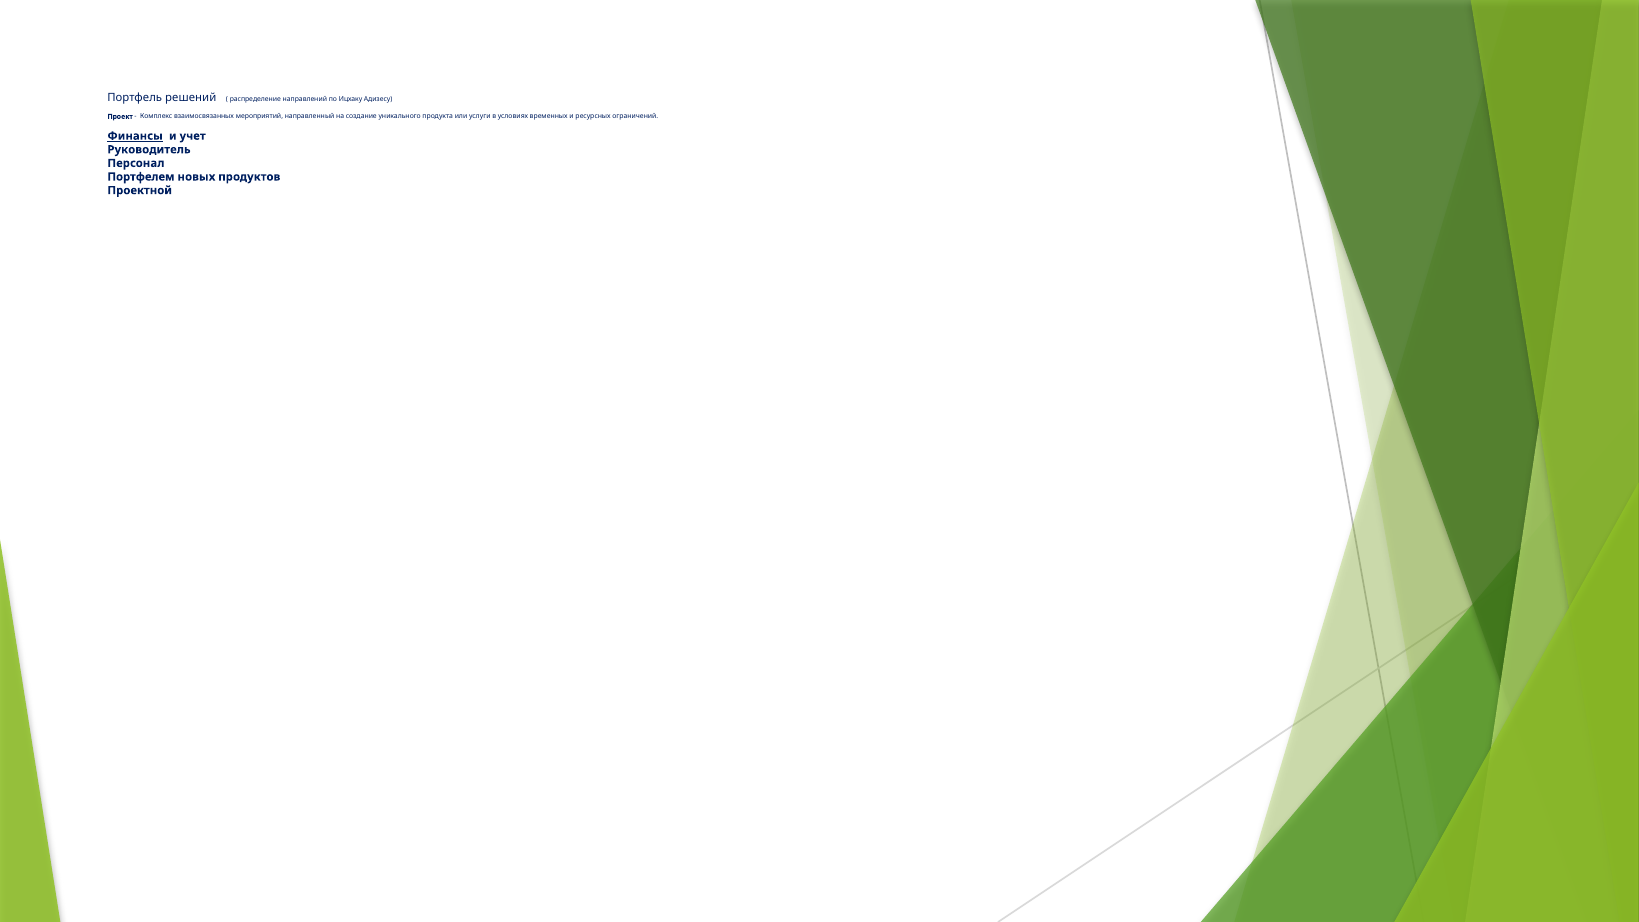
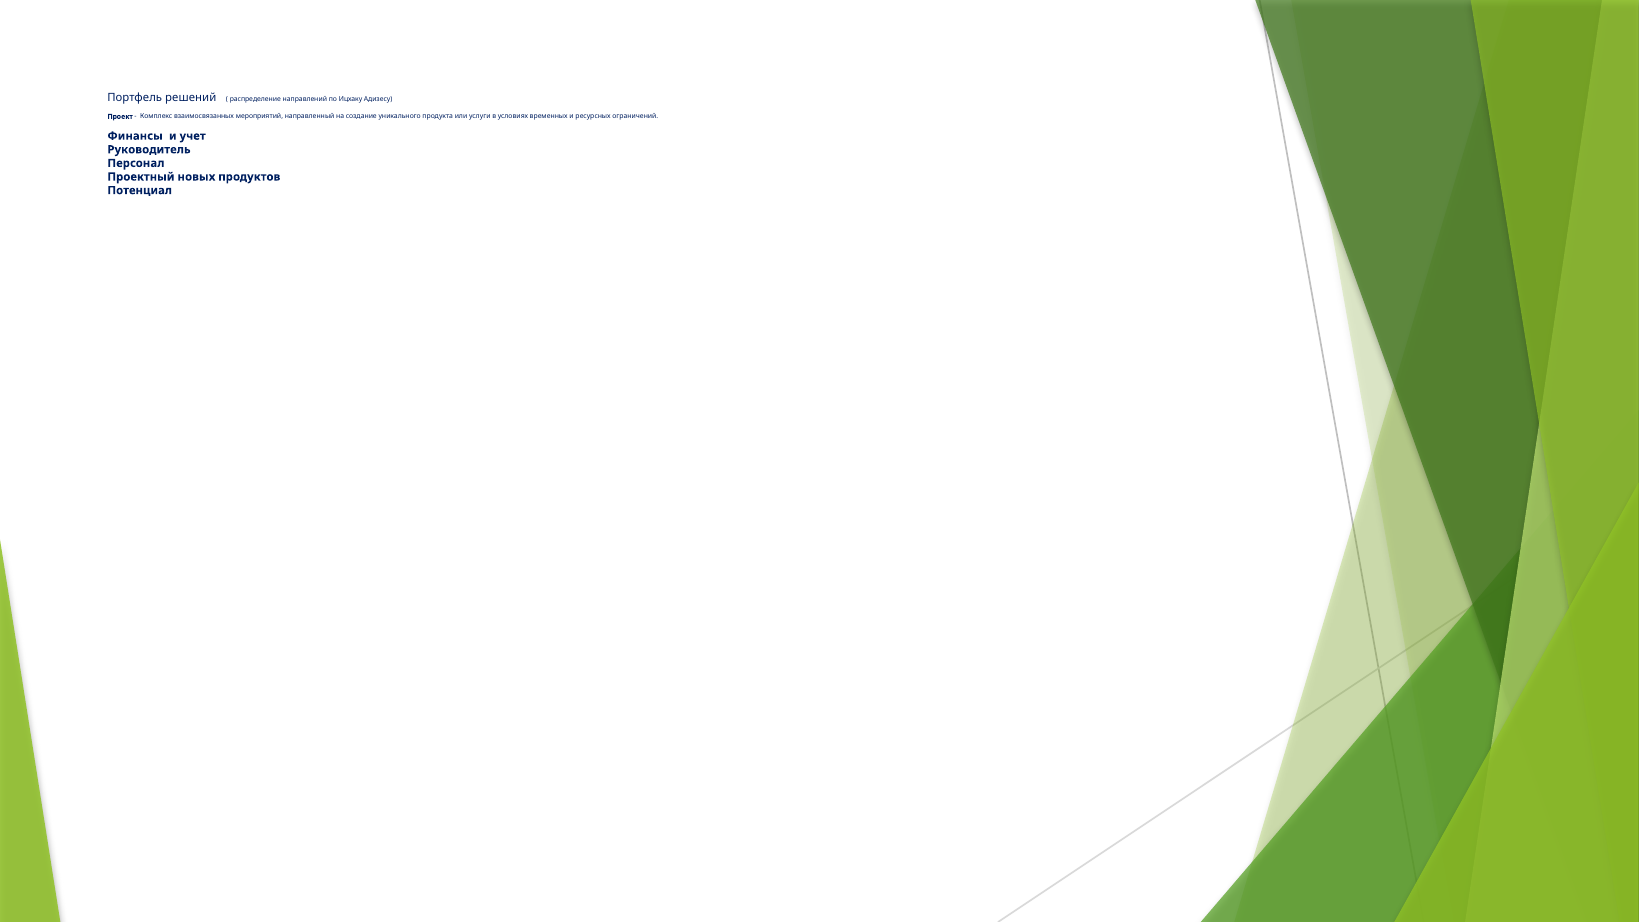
Финансы underline: present -> none (135, 136)
Портфелем: Портфелем -> Проектный (141, 177)
Проектной: Проектной -> Потенциал (140, 190)
